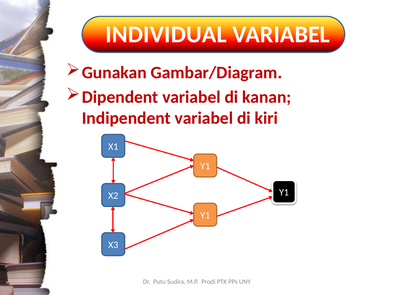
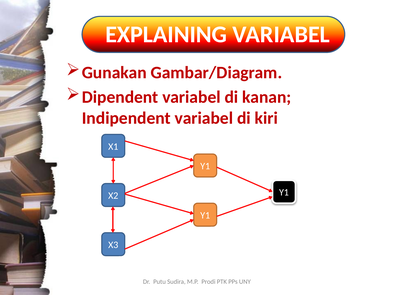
INDIVIDUAL: INDIVIDUAL -> EXPLAINING (166, 35)
